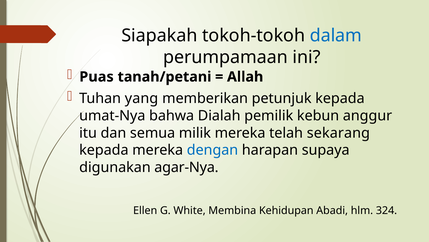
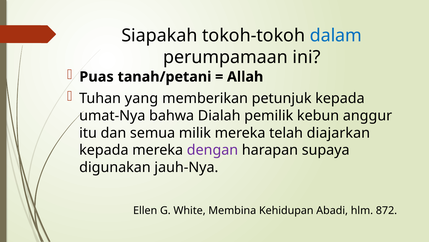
sekarang: sekarang -> diajarkan (338, 133)
dengan colour: blue -> purple (212, 150)
agar-Nya: agar-Nya -> jauh-Nya (186, 167)
324: 324 -> 872 (386, 210)
